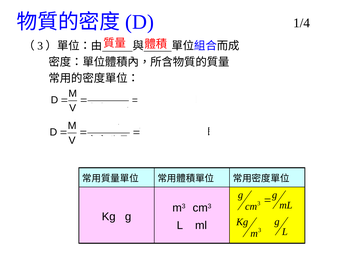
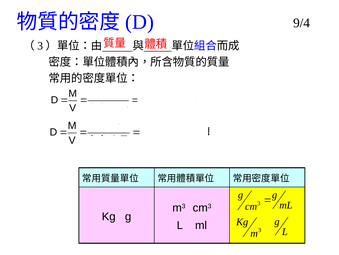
1/4: 1/4 -> 9/4 (302, 23)
